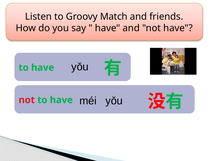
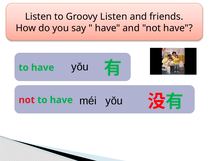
Groovy Match: Match -> Listen (114, 17)
